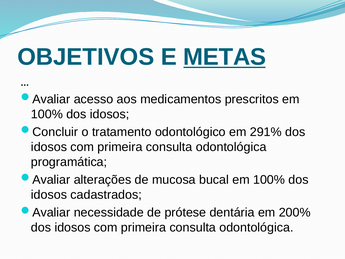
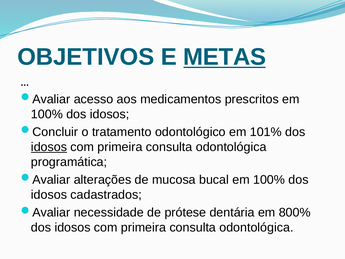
291%: 291% -> 101% (266, 132)
idosos underline: none -> present (49, 147)
200%: 200% -> 800% (295, 212)
